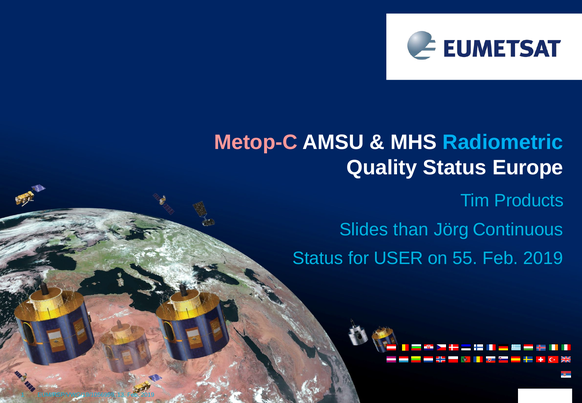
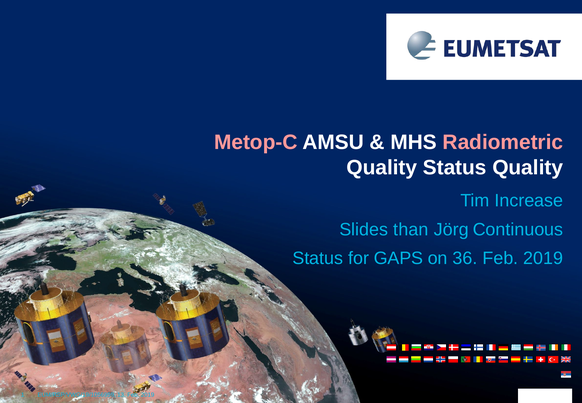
Radiometric colour: light blue -> pink (503, 142)
Status Europe: Europe -> Quality (528, 167)
Products: Products -> Increase (529, 200)
USER: USER -> GAPS (398, 258)
55: 55 -> 36 (465, 258)
